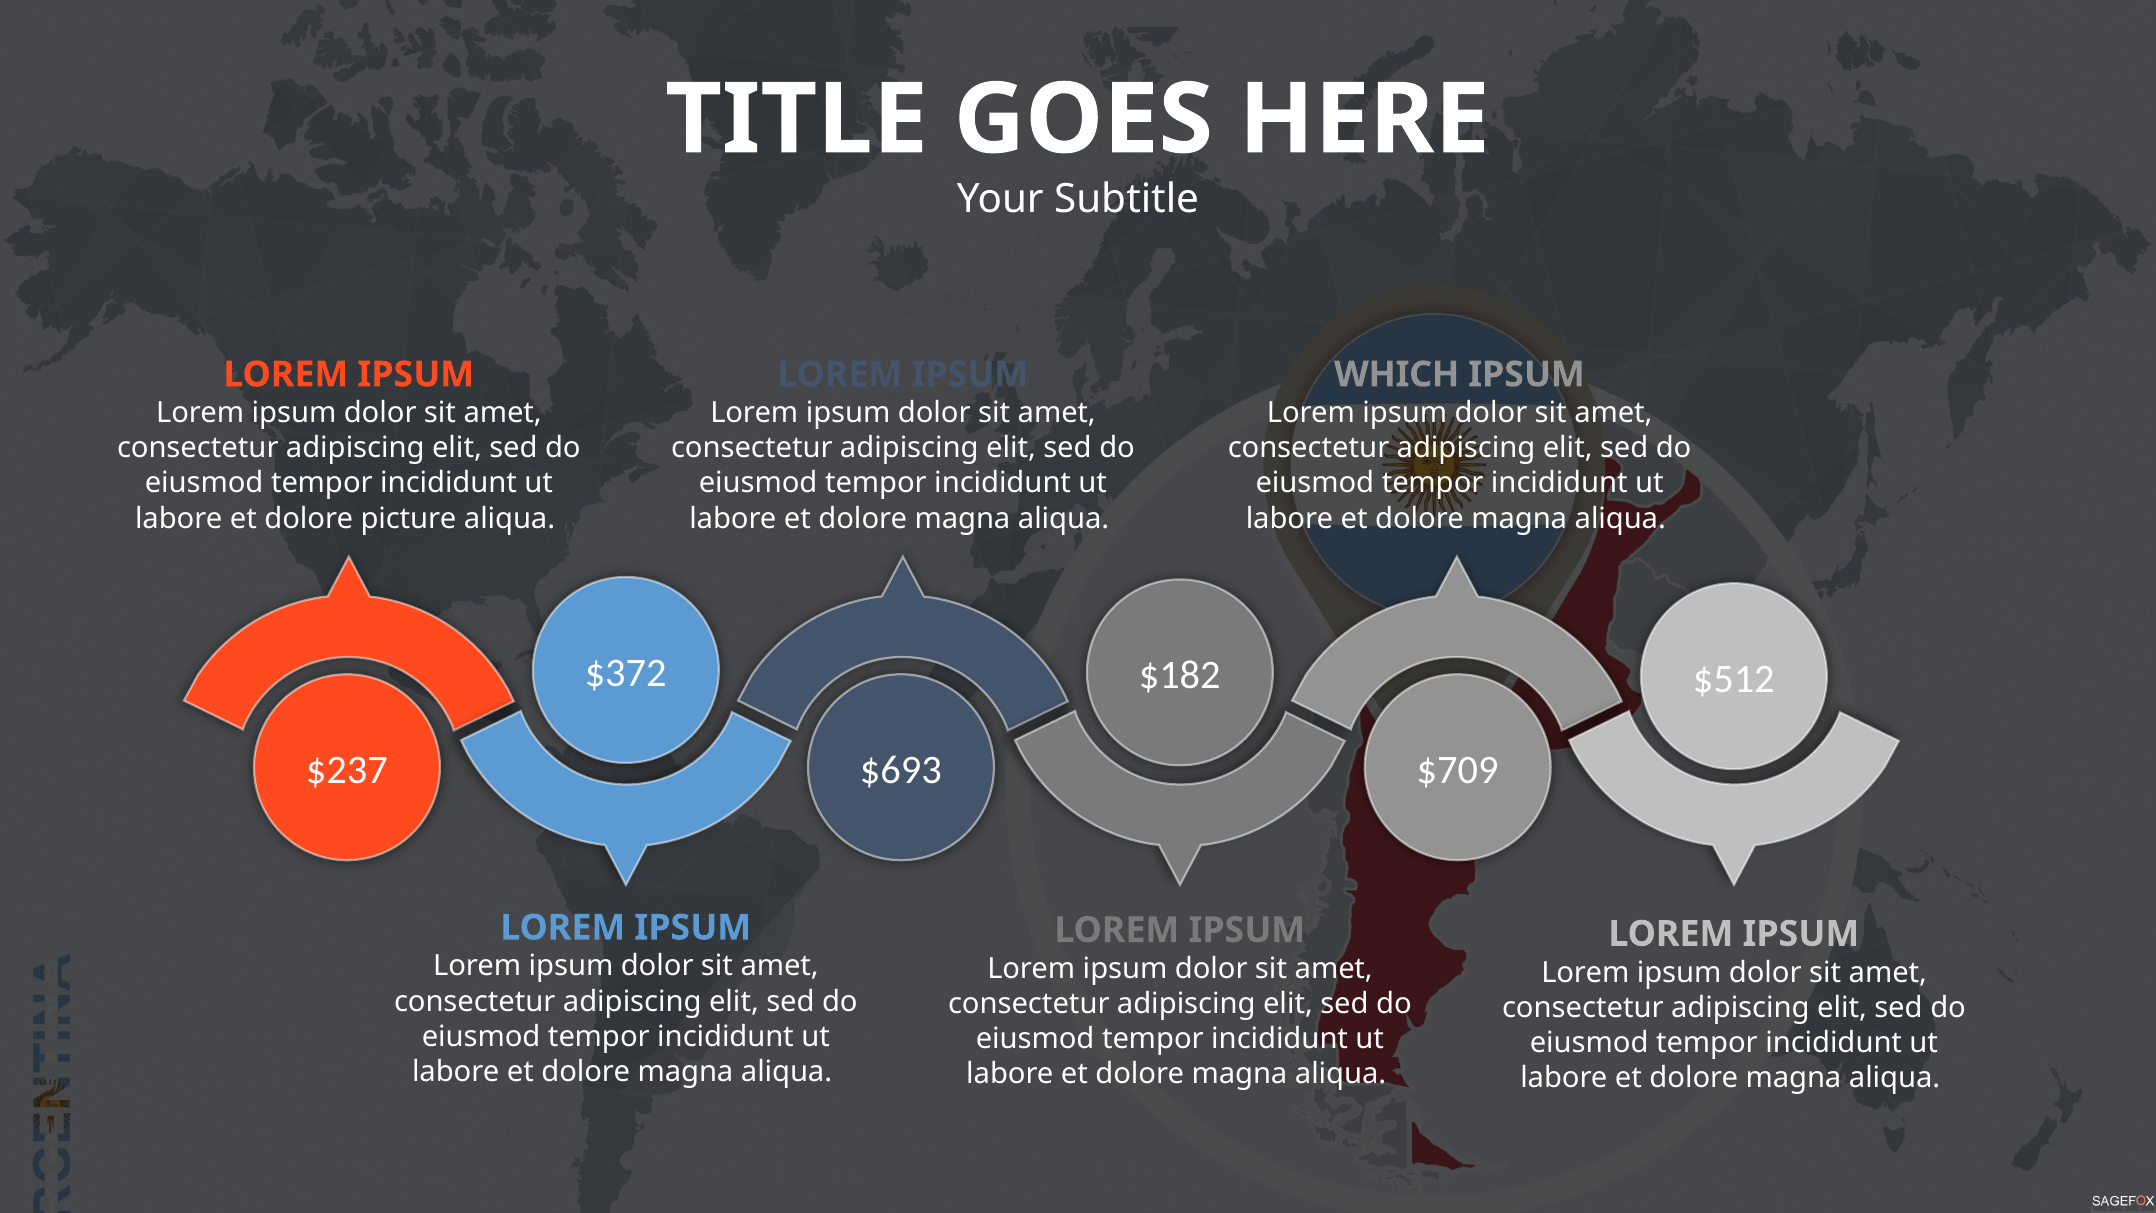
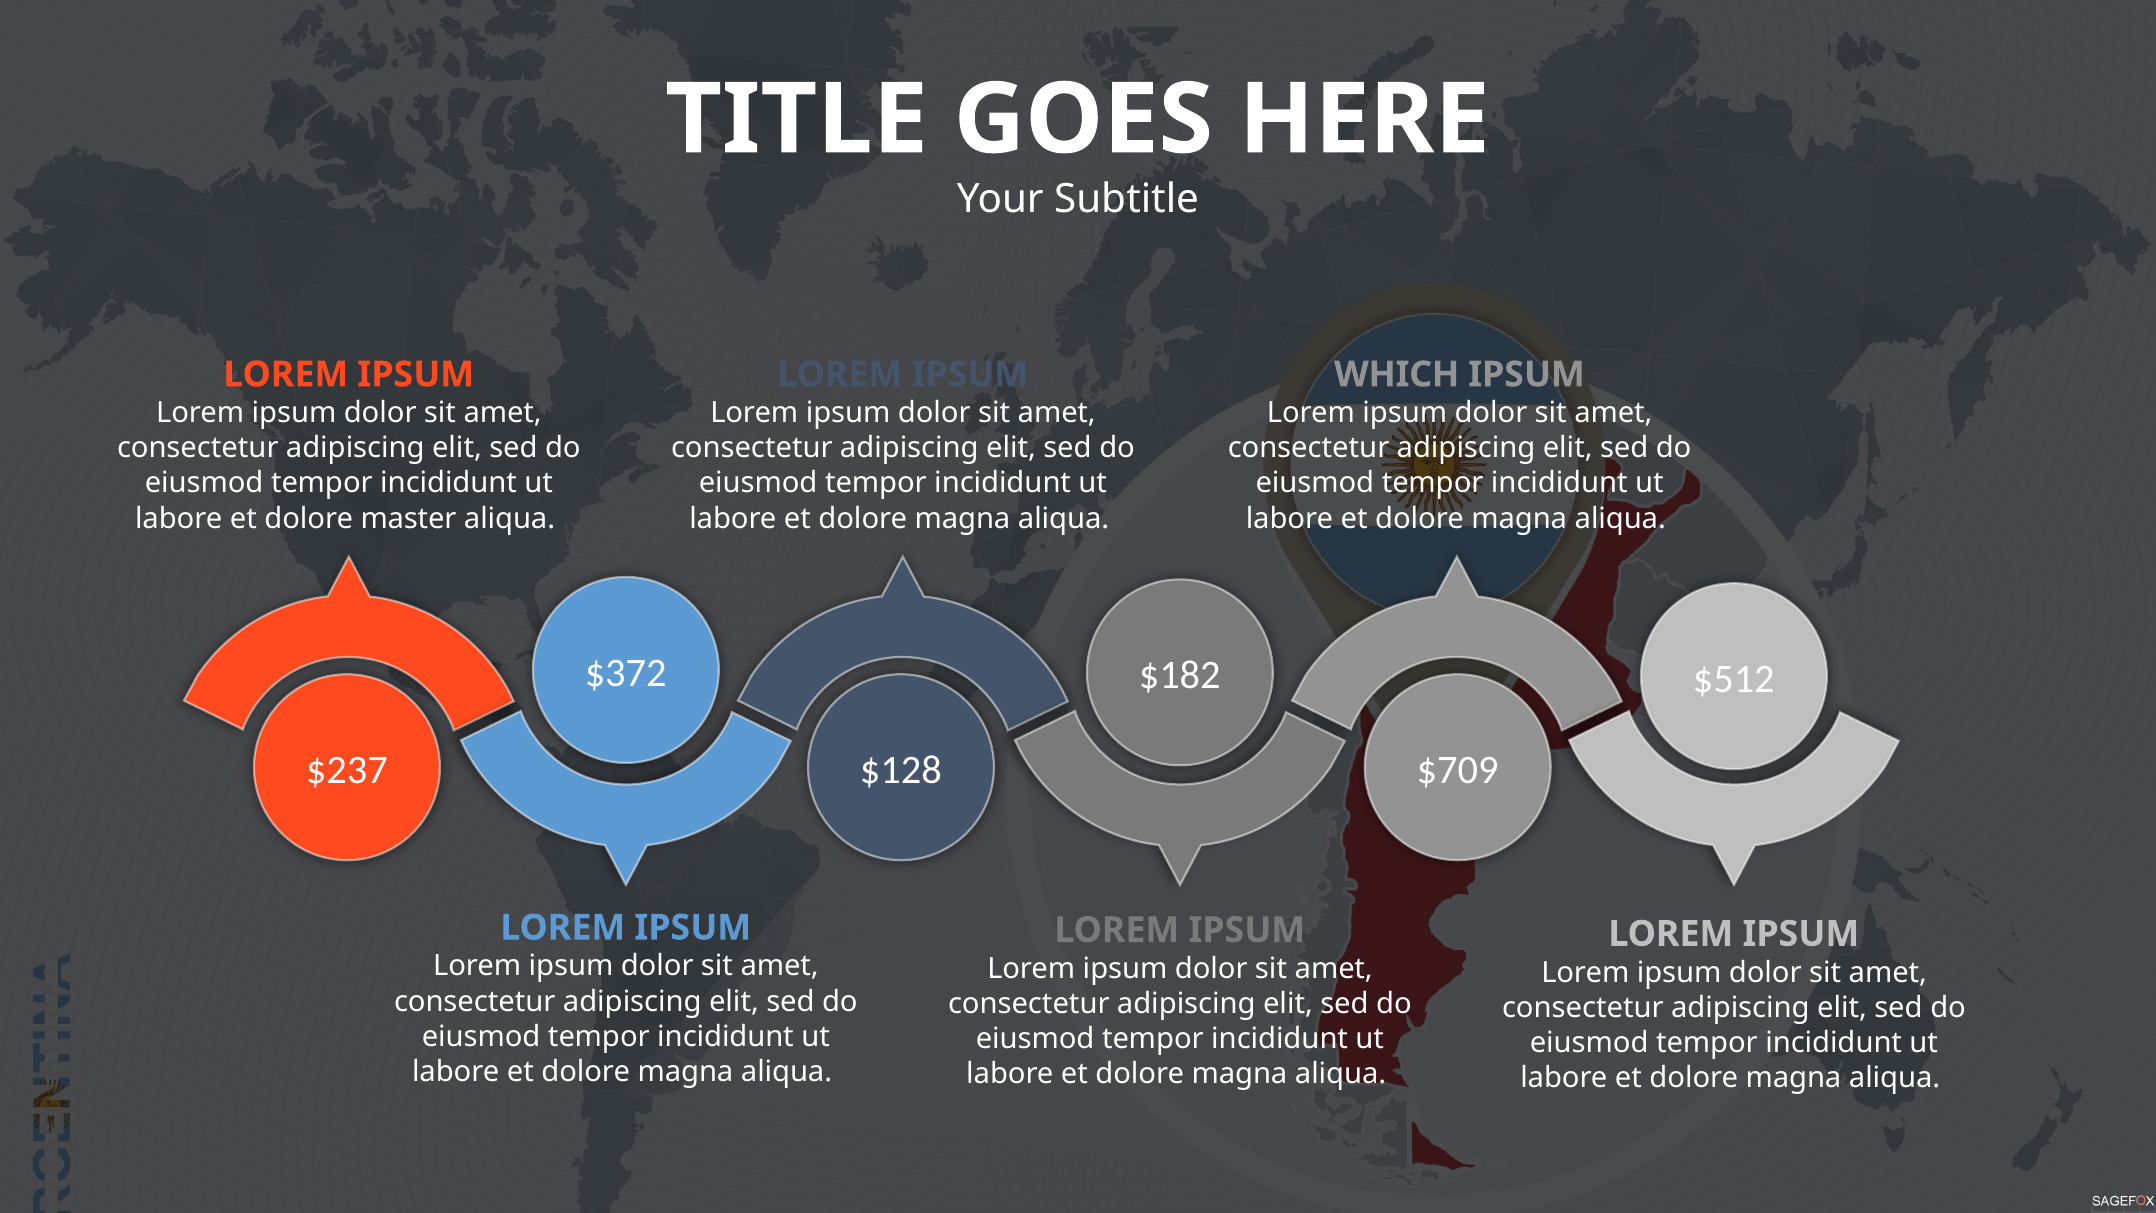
picture: picture -> master (409, 518)
$693: $693 -> $128 (901, 770)
